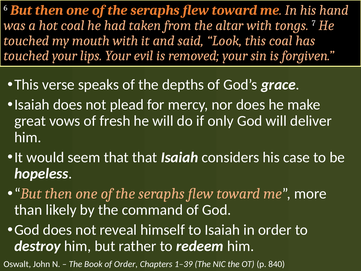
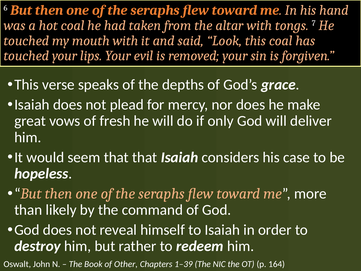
of Order: Order -> Other (126, 264)
840: 840 -> 164 (277, 264)
